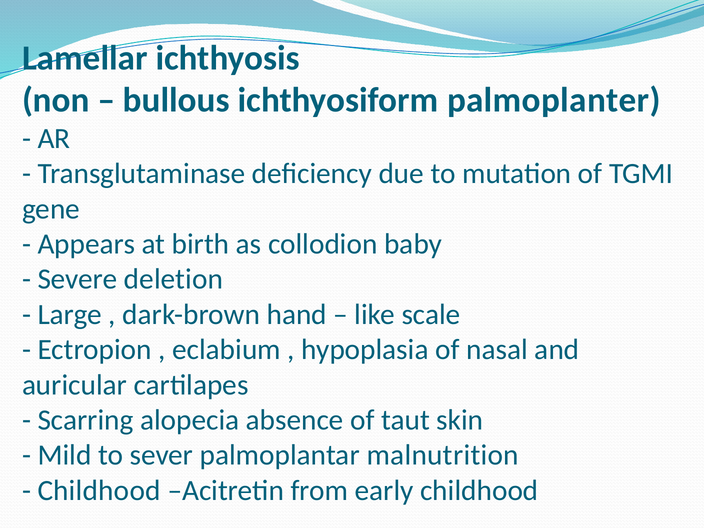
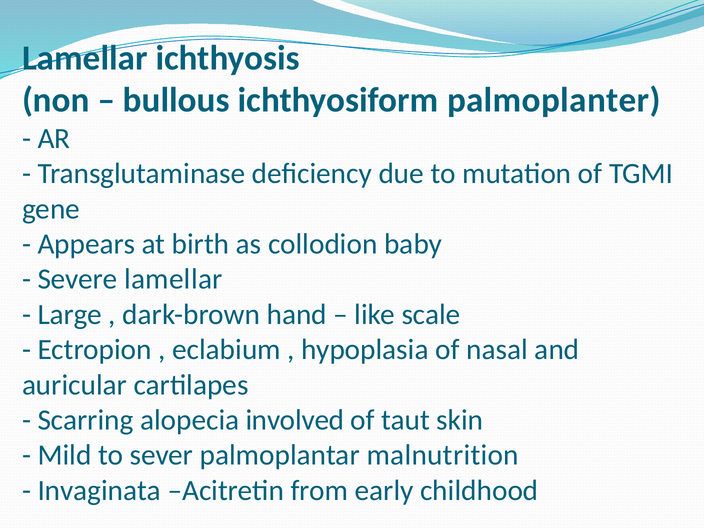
Severe deletion: deletion -> lamellar (173, 279)
absence: absence -> involved (295, 420)
Childhood: Childhood -> Invaginata (99, 490)
